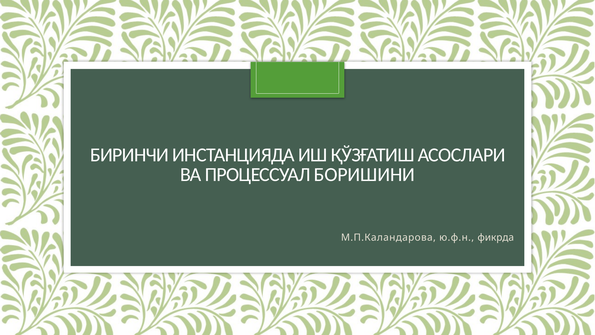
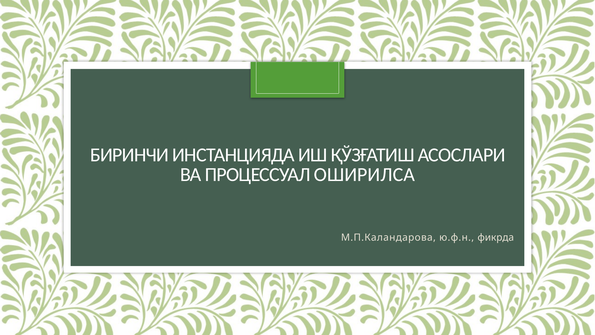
БОРИШИНИ: БОРИШИНИ -> ОШИРИЛСА (364, 175)
